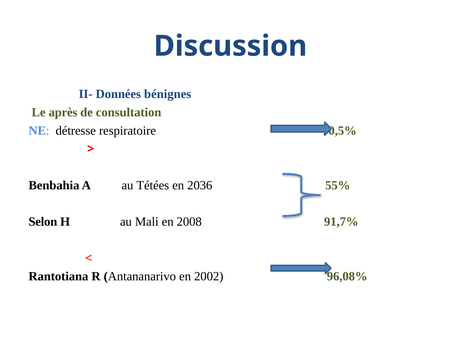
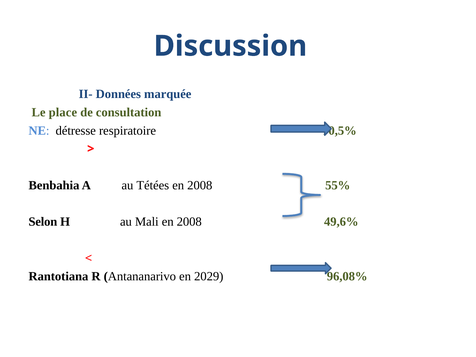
bénignes: bénignes -> marquée (168, 94)
après: après -> place (63, 112)
2036: 2036 -> 2008 (200, 185)
91,7%: 91,7% -> 49,6% (341, 222)
2002: 2002 -> 2029 (209, 276)
